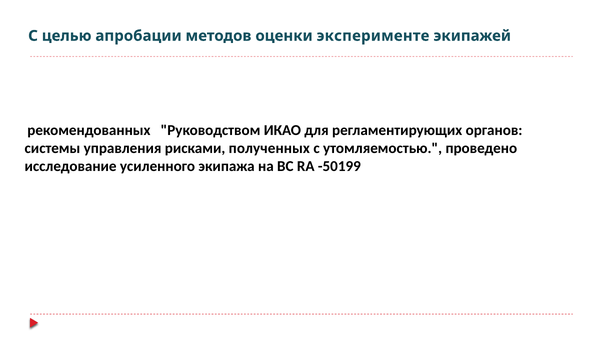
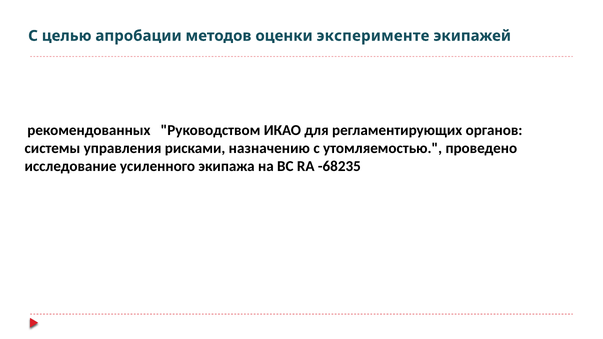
полученных: полученных -> назначению (269, 148)
-50199: -50199 -> -68235 (339, 166)
